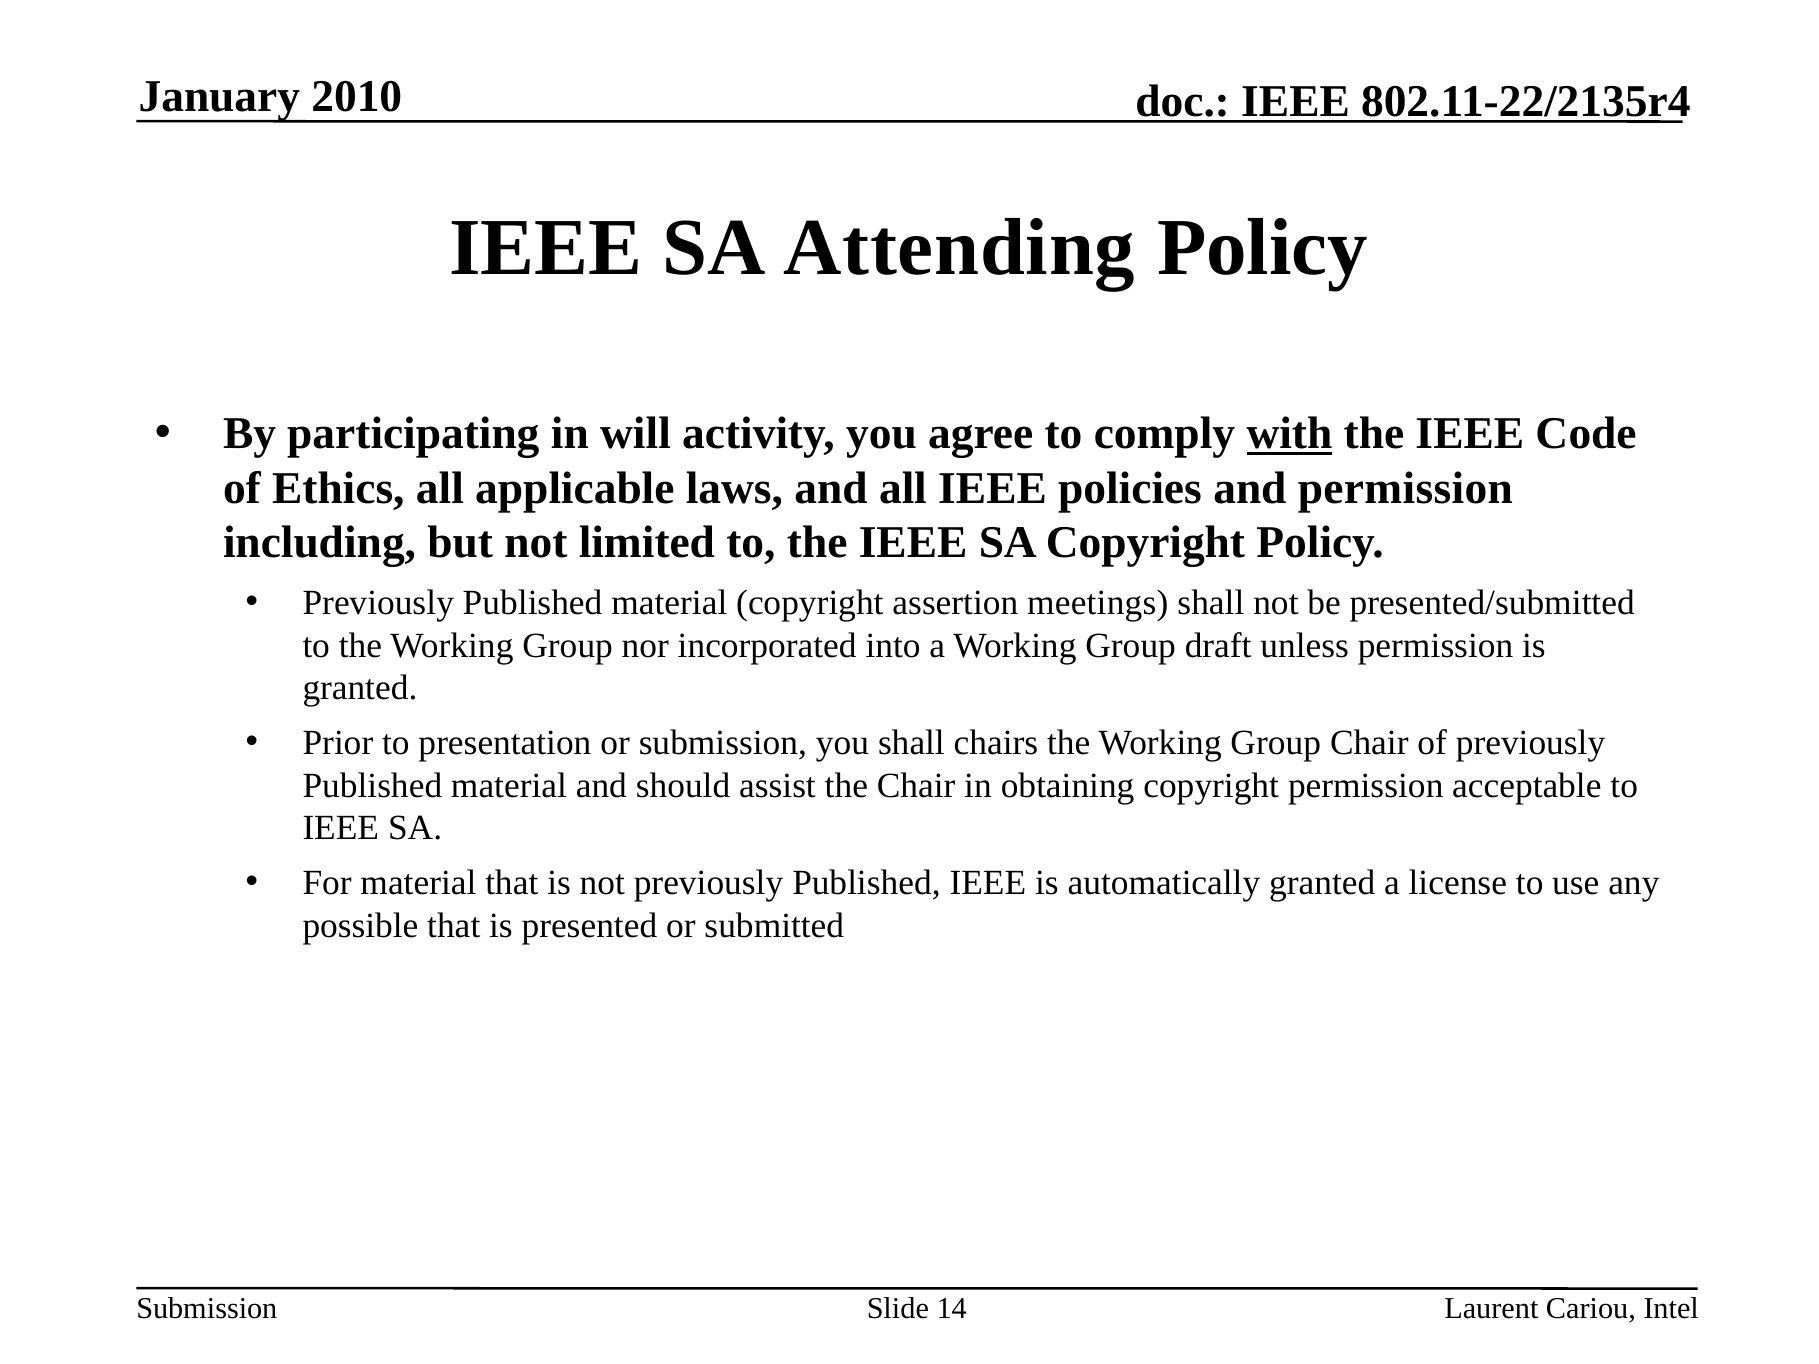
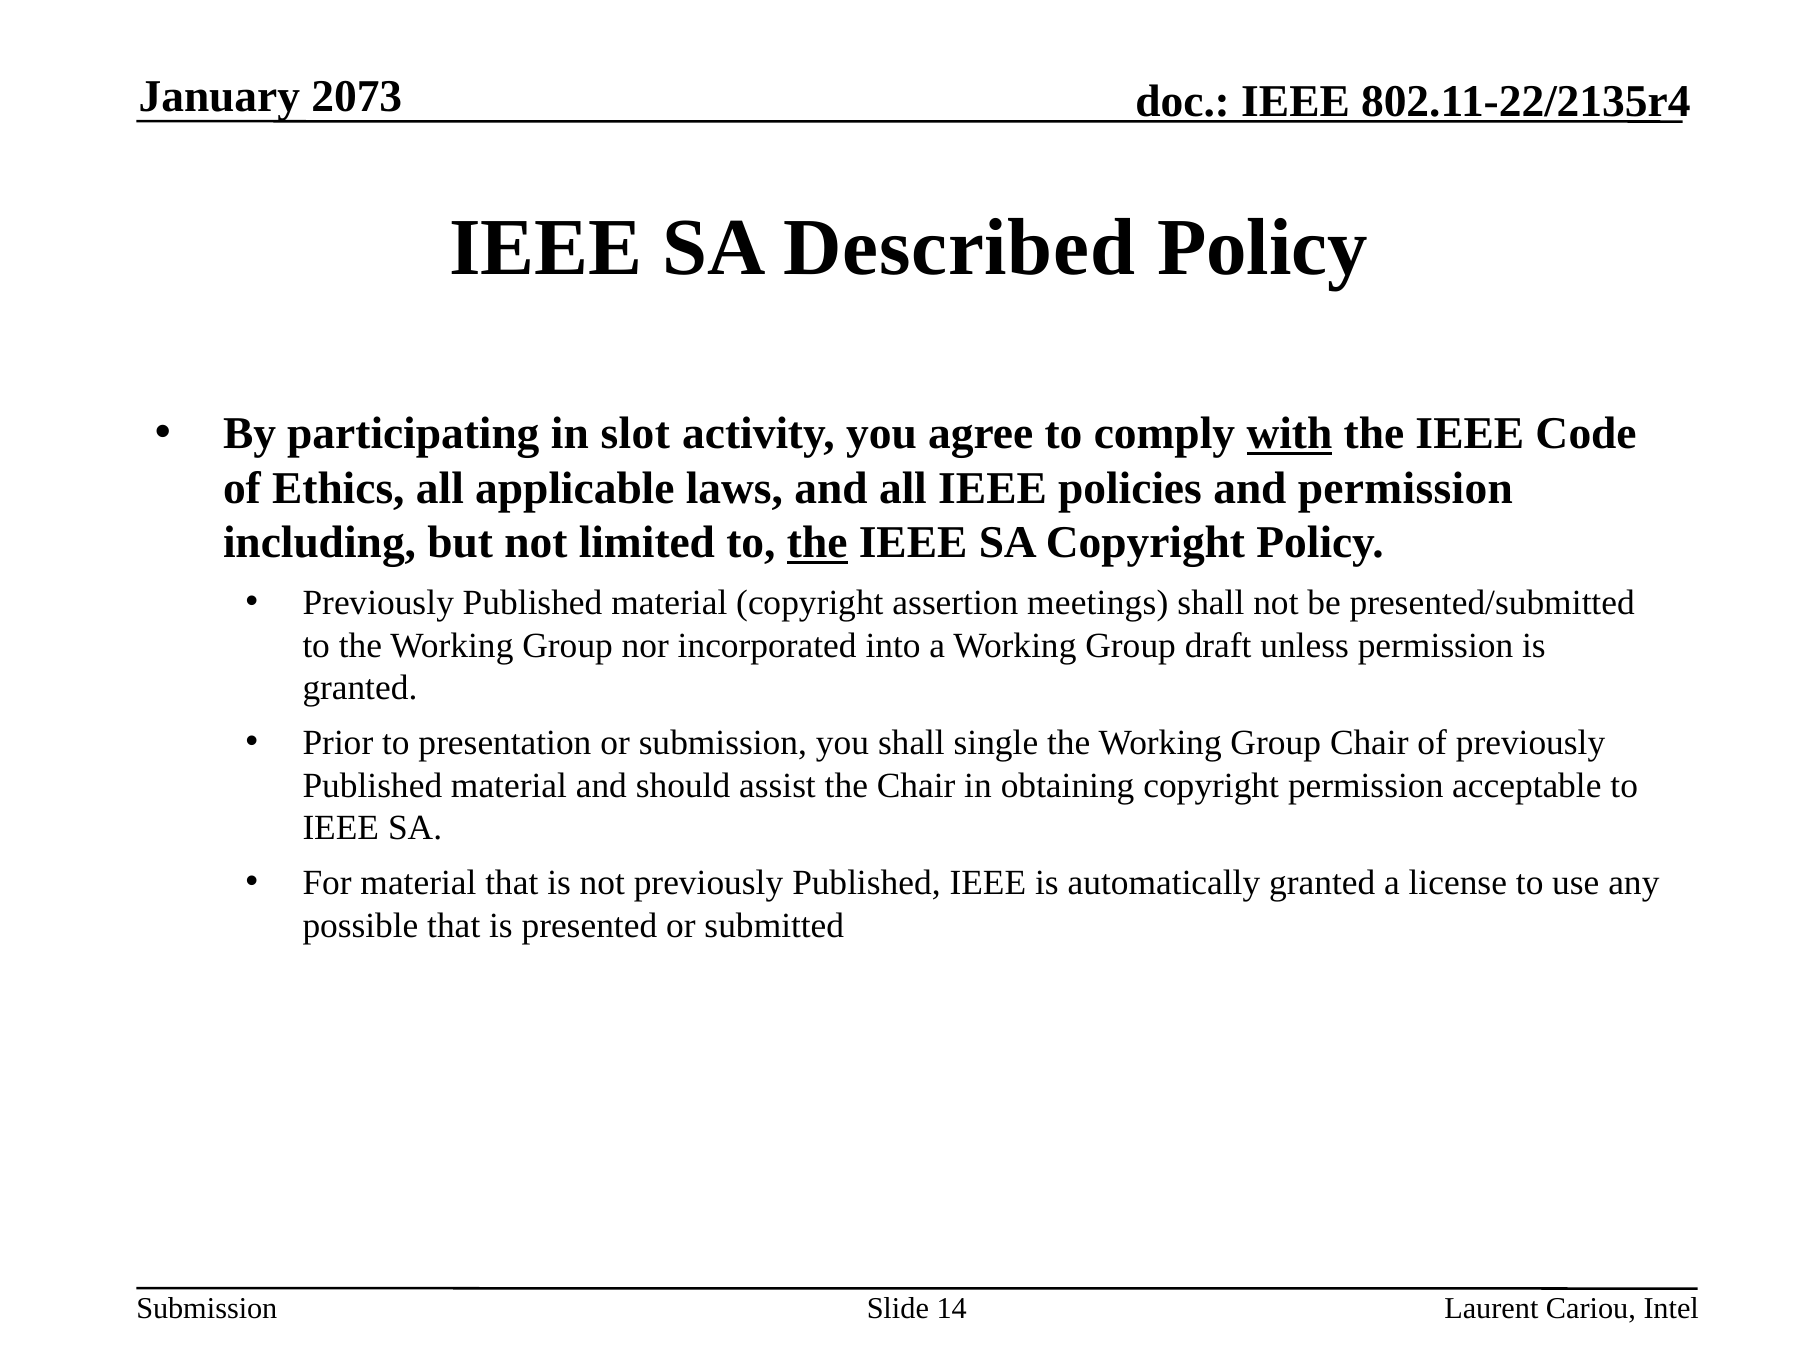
2010: 2010 -> 2073 (357, 96)
Attending: Attending -> Described (959, 248)
will: will -> slot (635, 434)
the underline: none -> present (817, 543)
chairs: chairs -> single (996, 743)
